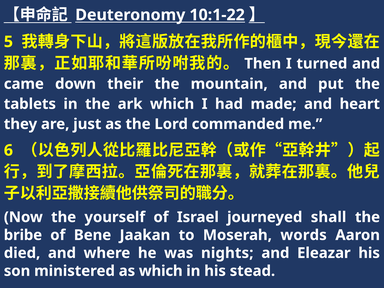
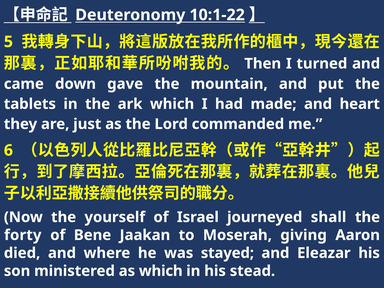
their: their -> gave (125, 84)
bribe: bribe -> forty (23, 235)
words: words -> giving (304, 235)
nights: nights -> stayed (227, 253)
